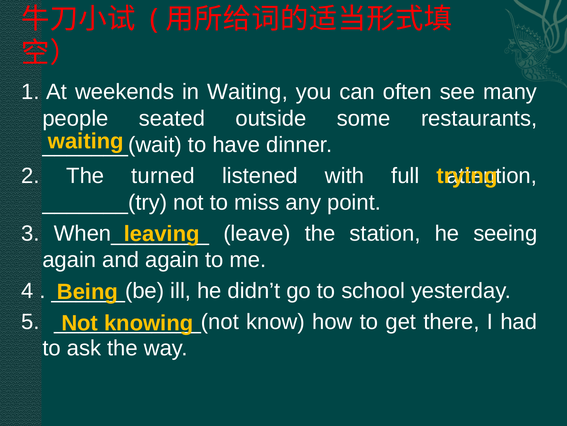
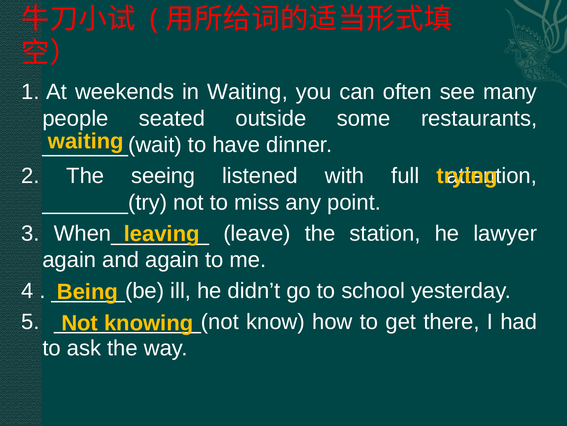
turned: turned -> seeing (163, 176)
seeing: seeing -> lawyer (505, 233)
